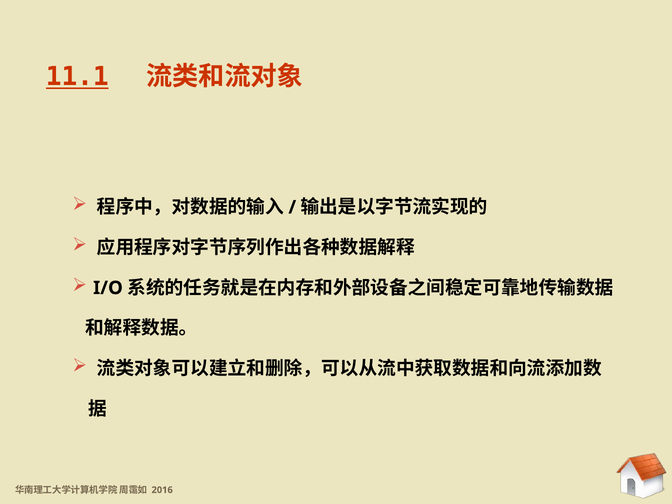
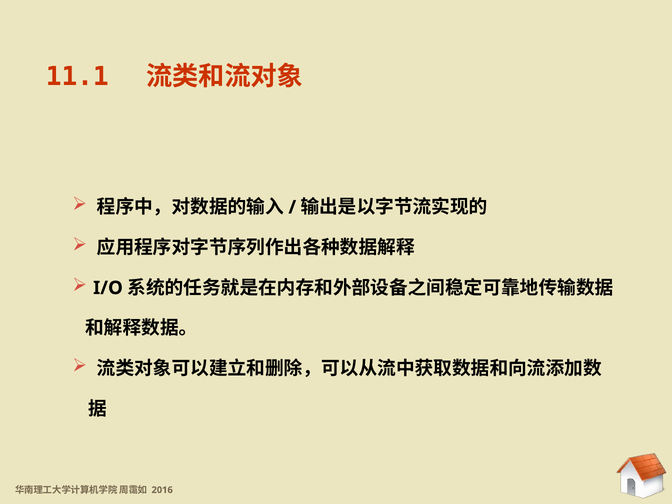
11.1 underline: present -> none (77, 77)
